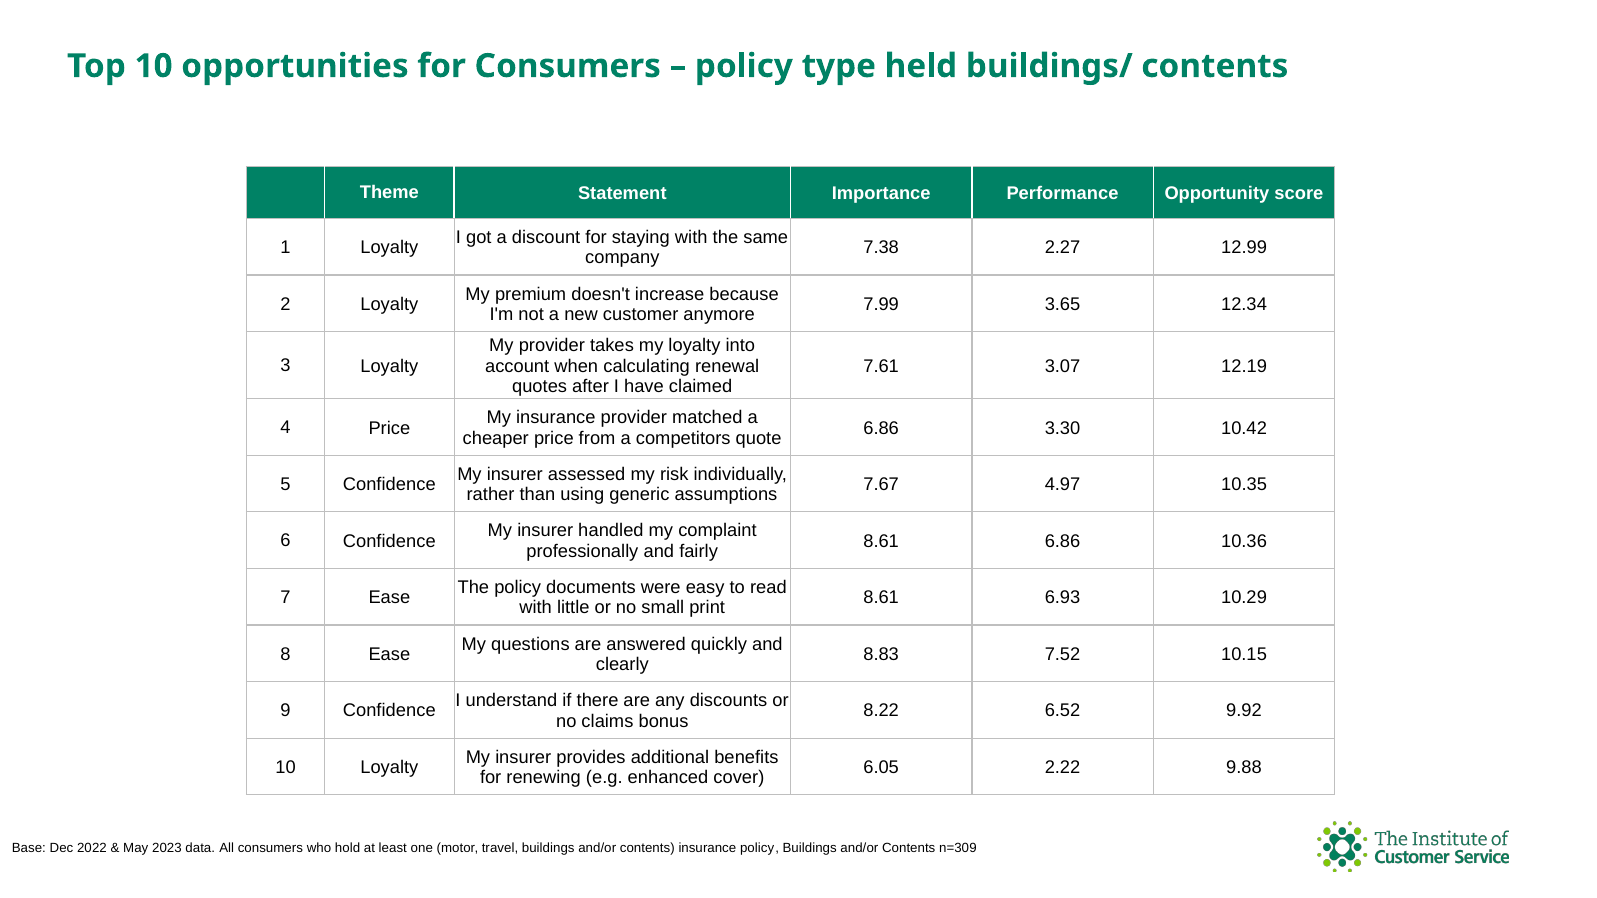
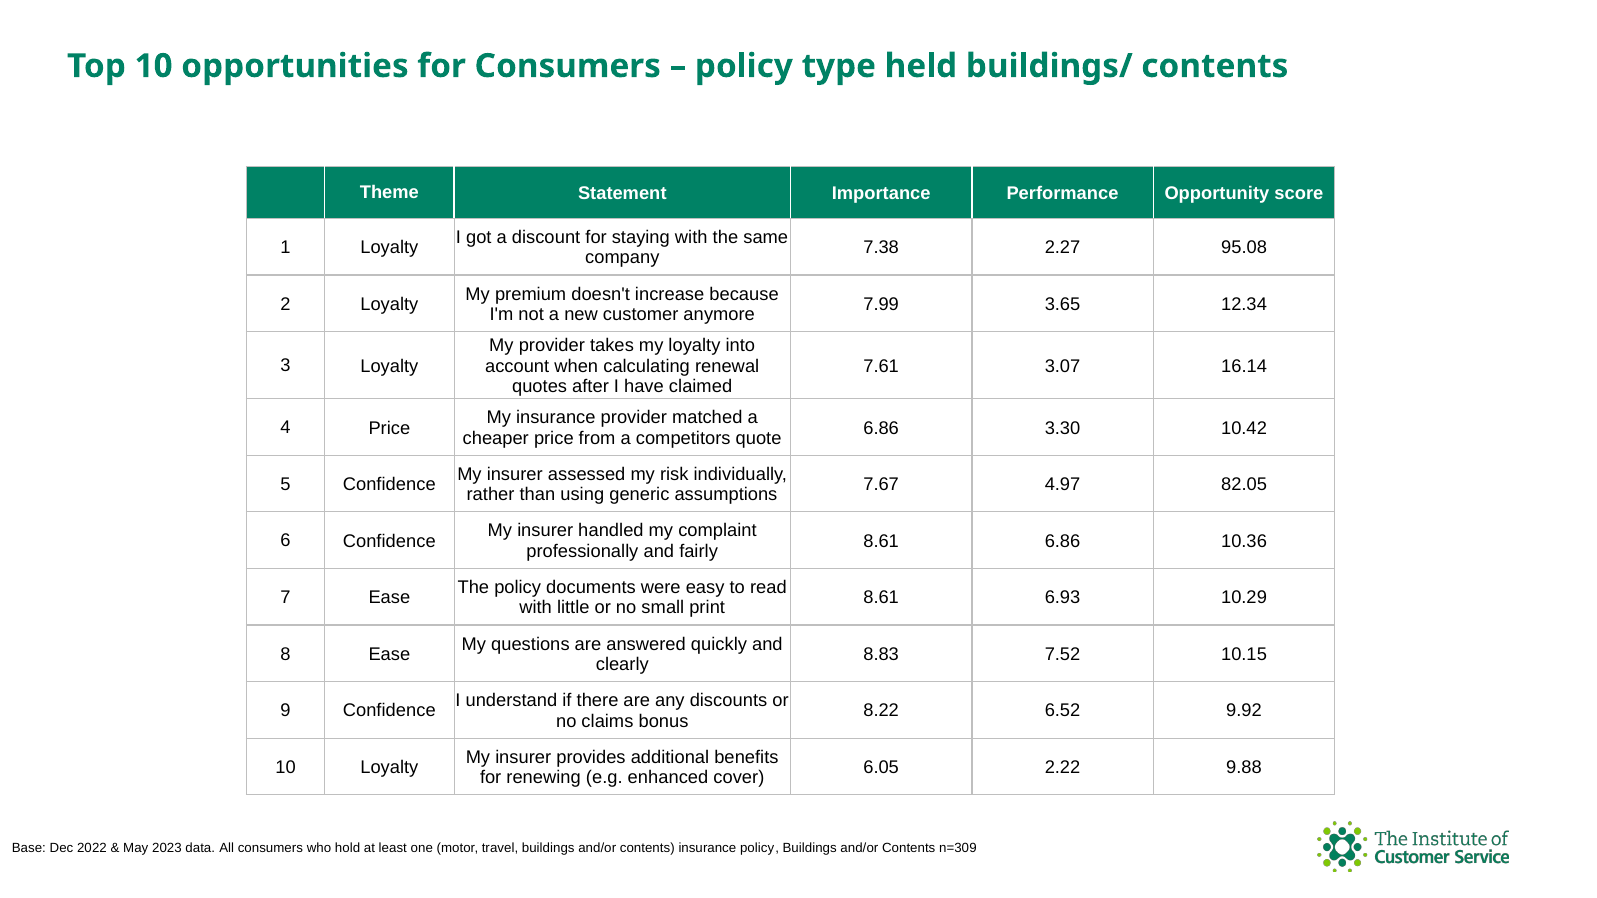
12.99: 12.99 -> 95.08 (1244, 248)
12.19: 12.19 -> 16.14 (1244, 366)
10.35: 10.35 -> 82.05 (1244, 485)
